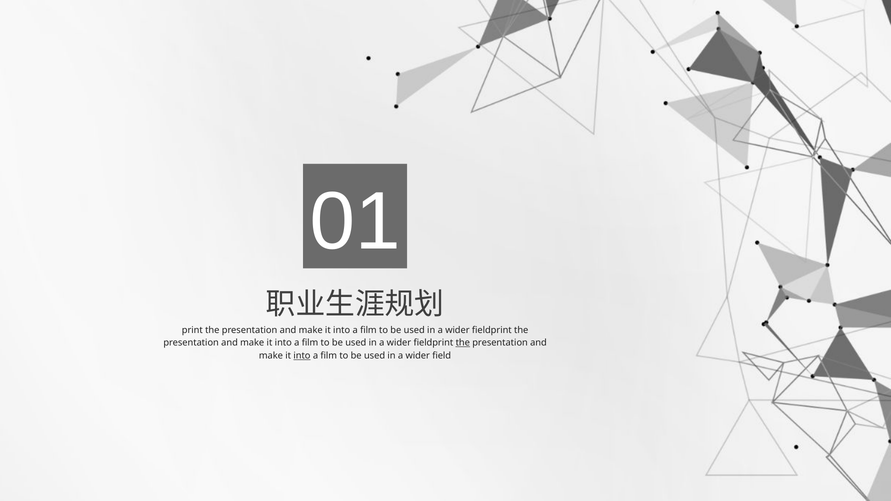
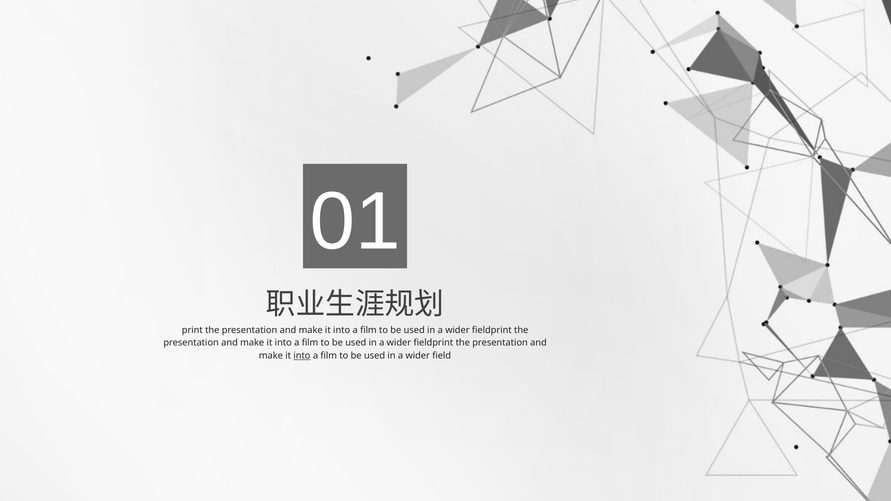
the underline: present -> none (463, 343)
